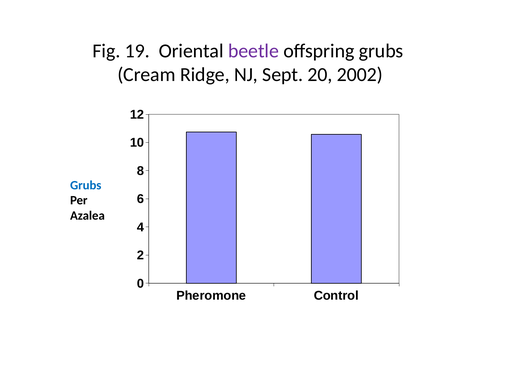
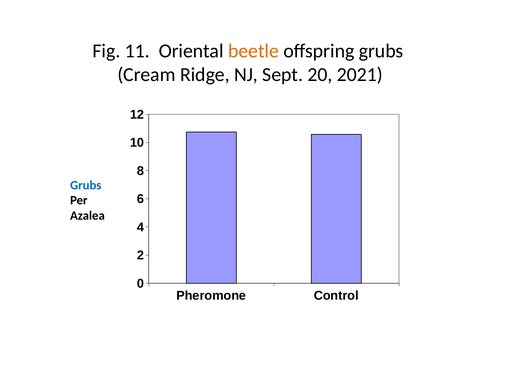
19: 19 -> 11 (137, 51)
beetle colour: purple -> orange (254, 51)
2002: 2002 -> 2021 (360, 75)
